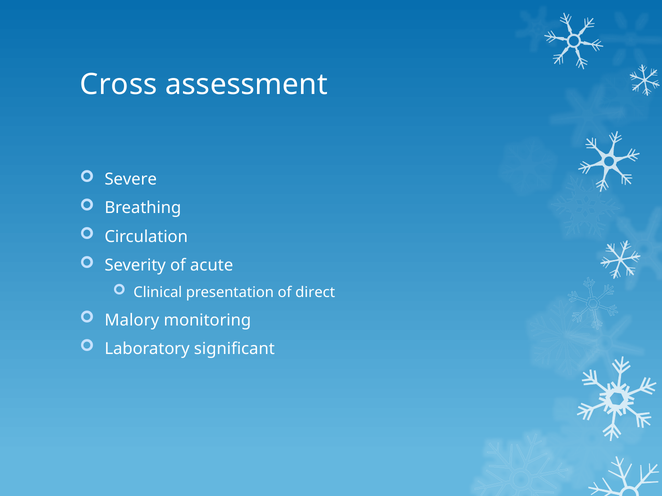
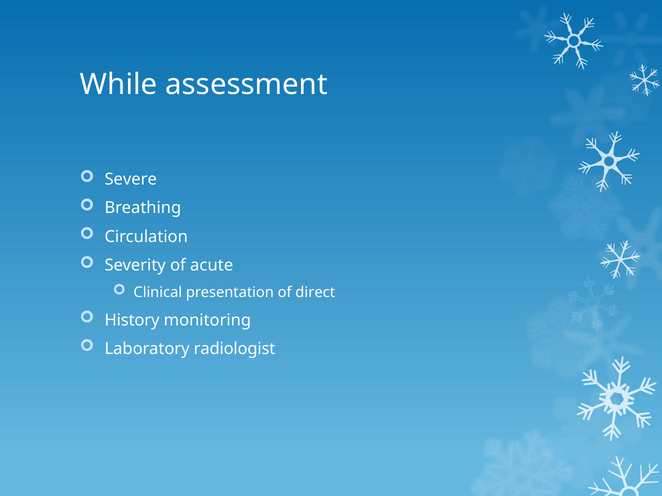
Cross: Cross -> While (119, 84)
Malory: Malory -> History (132, 320)
significant: significant -> radiologist (235, 349)
